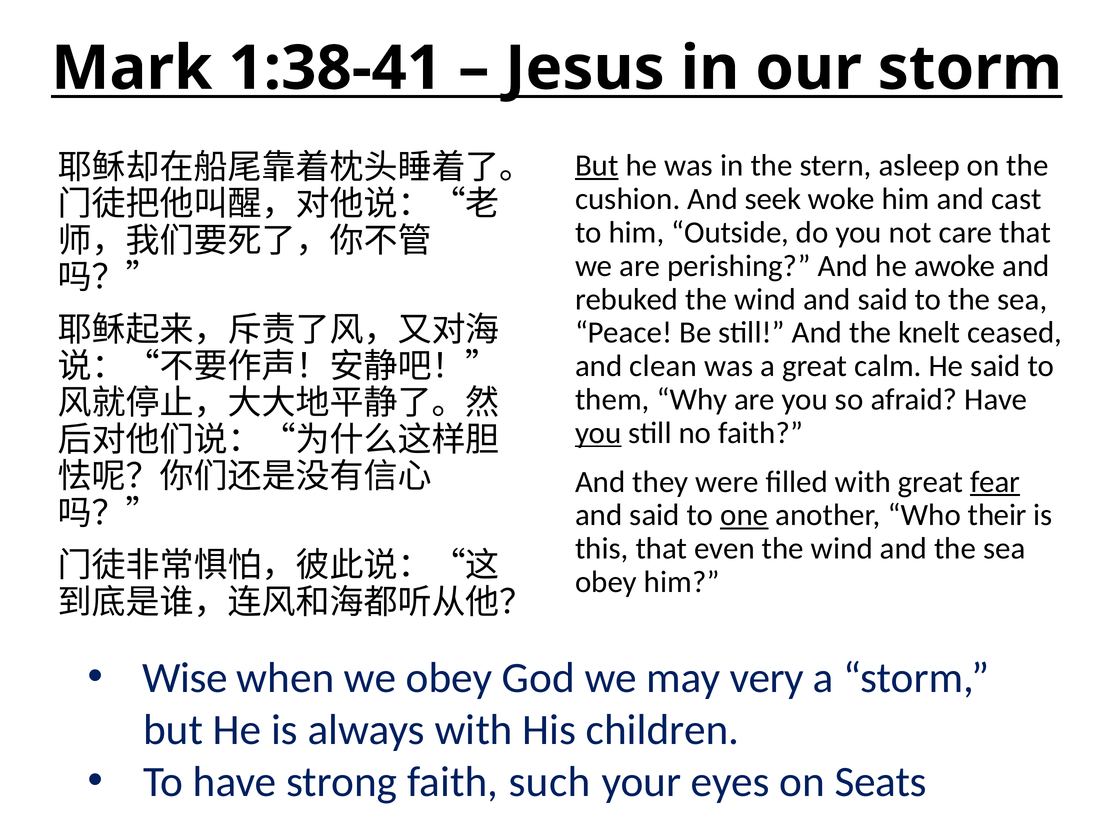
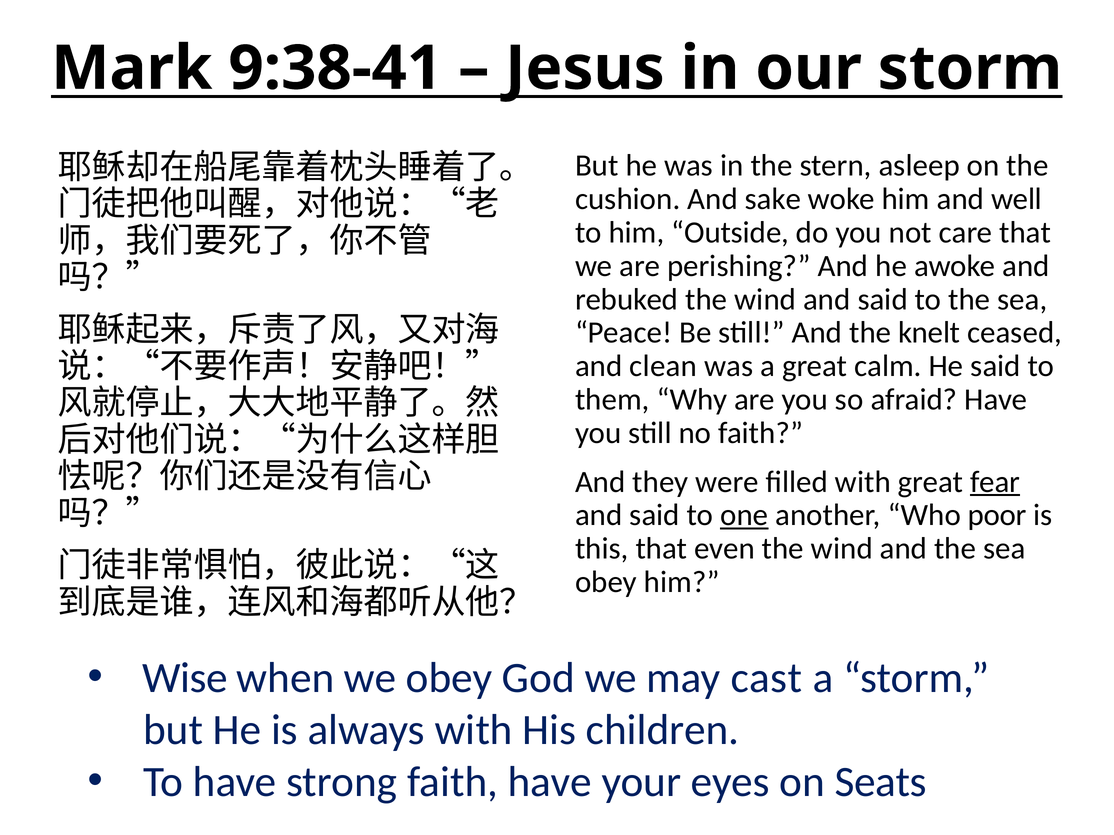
1:38-41: 1:38-41 -> 9:38-41 (335, 68)
But underline: present -> none (597, 166)
seek: seek -> sake (773, 199)
cast: cast -> well (1017, 199)
you underline: present -> none (598, 433)
their: their -> poor (997, 516)
very: very -> cast (766, 678)
faith such: such -> have (550, 782)
